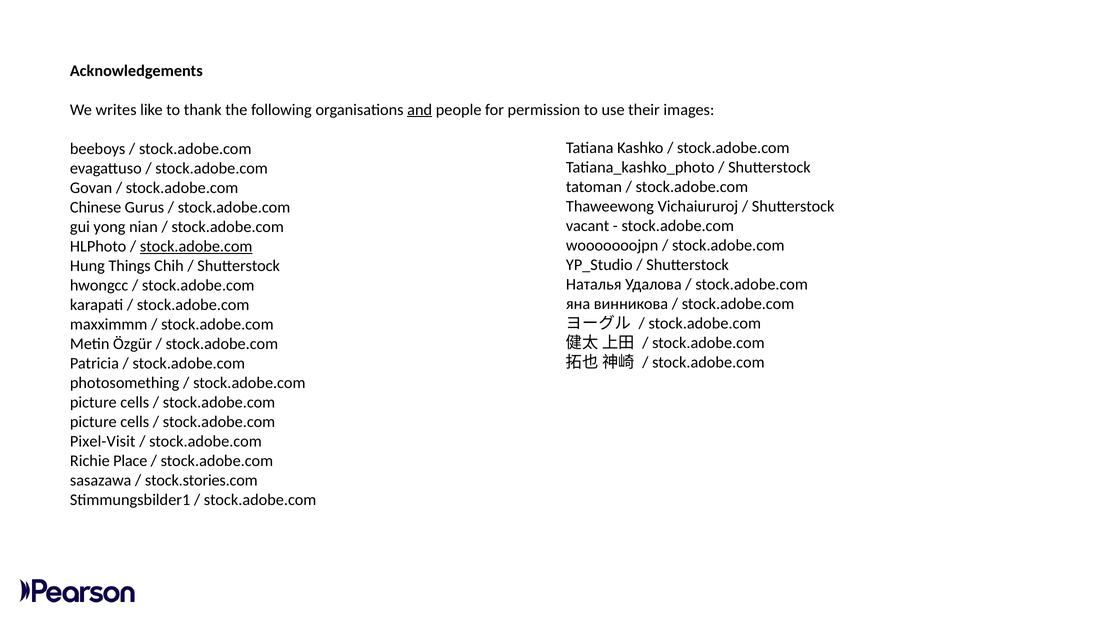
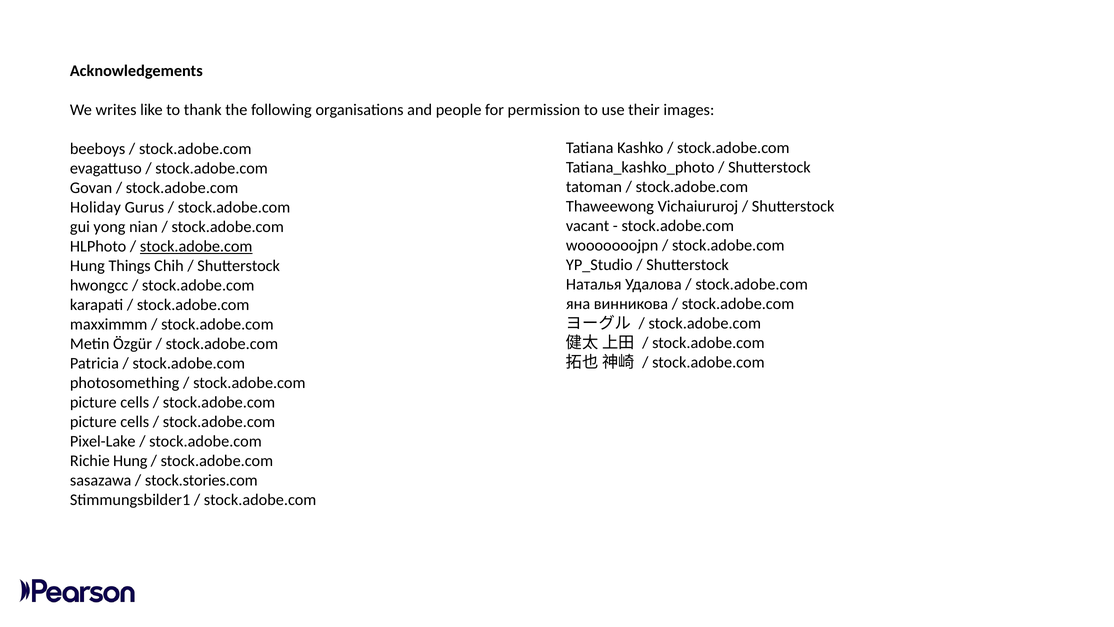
and underline: present -> none (420, 110)
Chinese: Chinese -> Holiday (95, 207)
Pixel-Visit: Pixel-Visit -> Pixel-Lake (103, 441)
Richie Place: Place -> Hung (130, 461)
